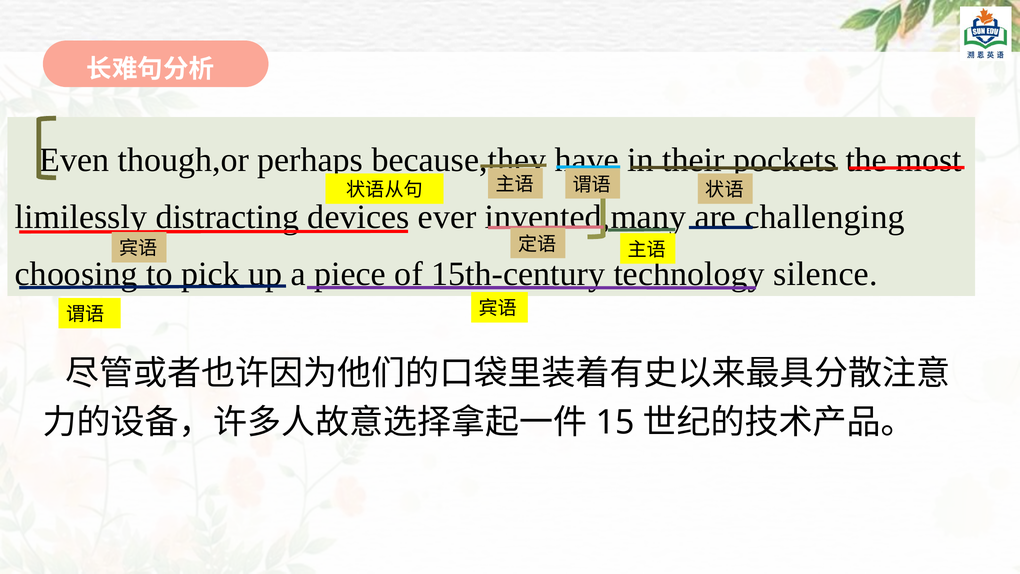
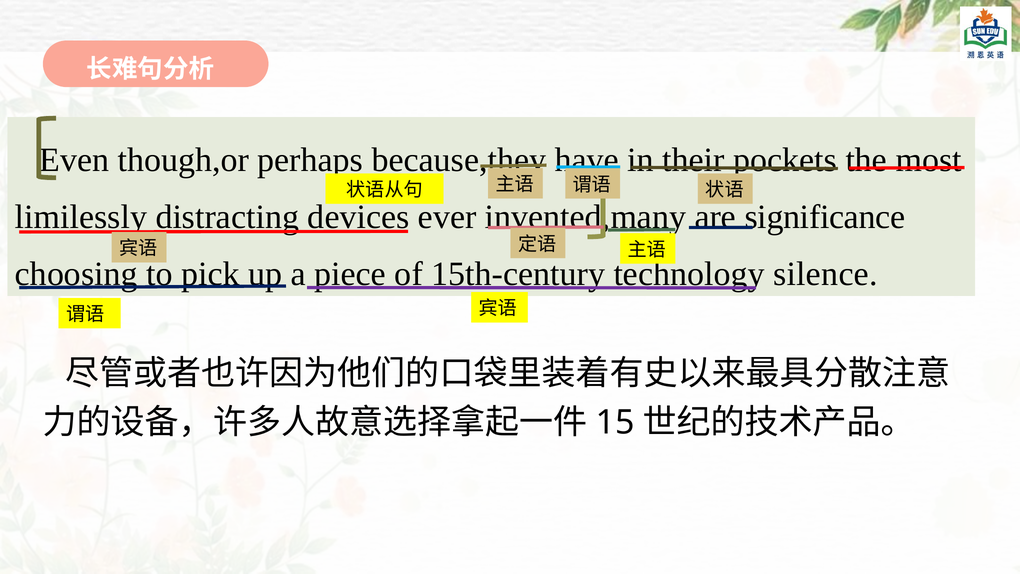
challenging: challenging -> significance (825, 217)
